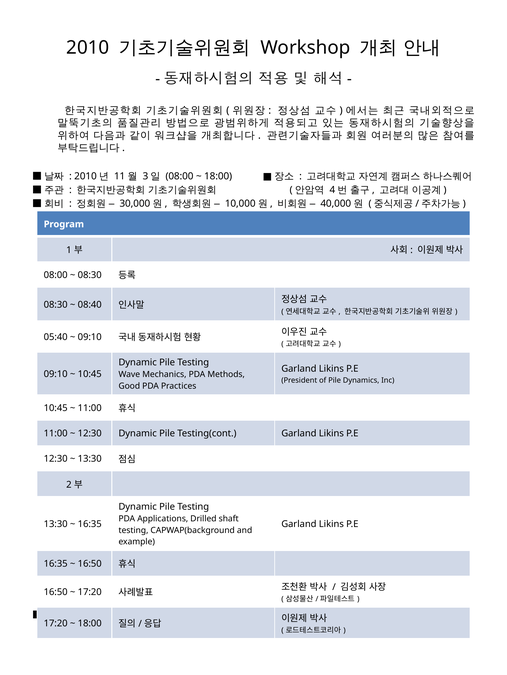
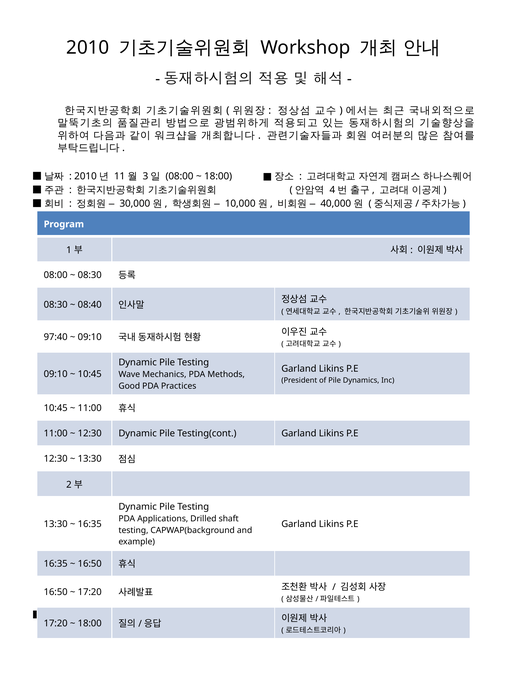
05:40: 05:40 -> 97:40 (56, 338)
